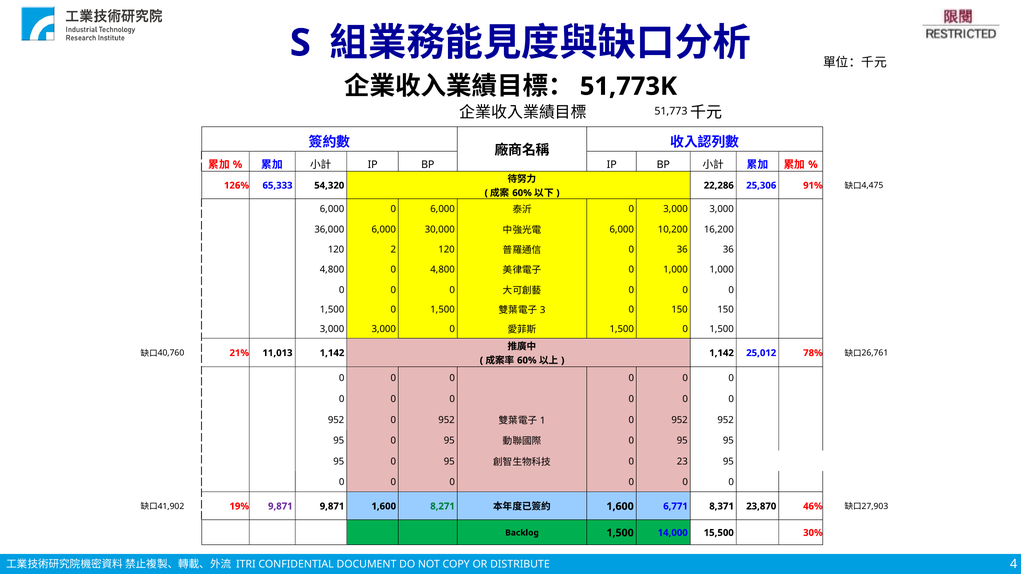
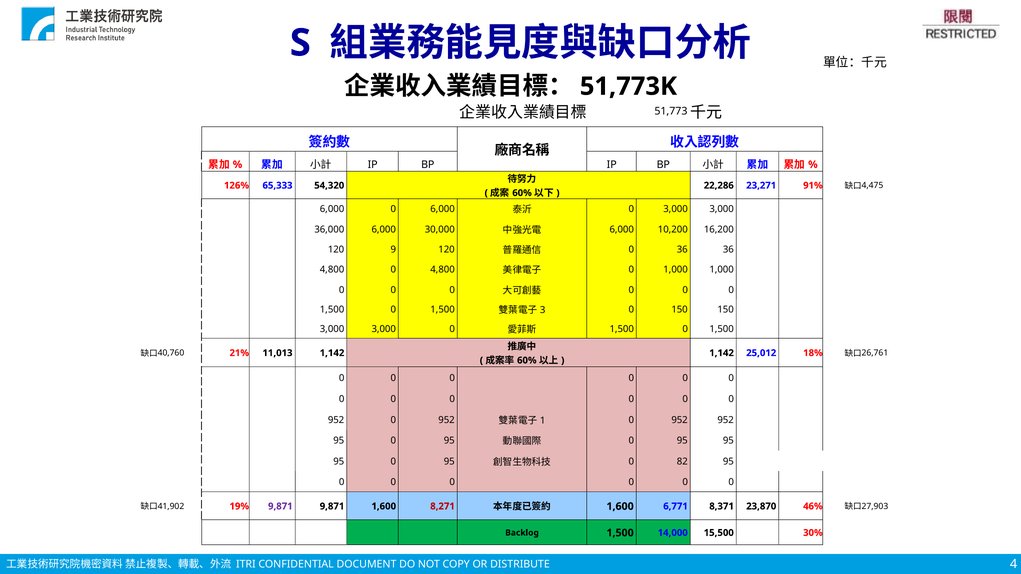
25,306: 25,306 -> 23,271 (761, 186)
2: 2 -> 9 (393, 250)
78%: 78% -> 18% (813, 353)
23: 23 -> 82 (682, 462)
8,271 colour: green -> red (443, 507)
